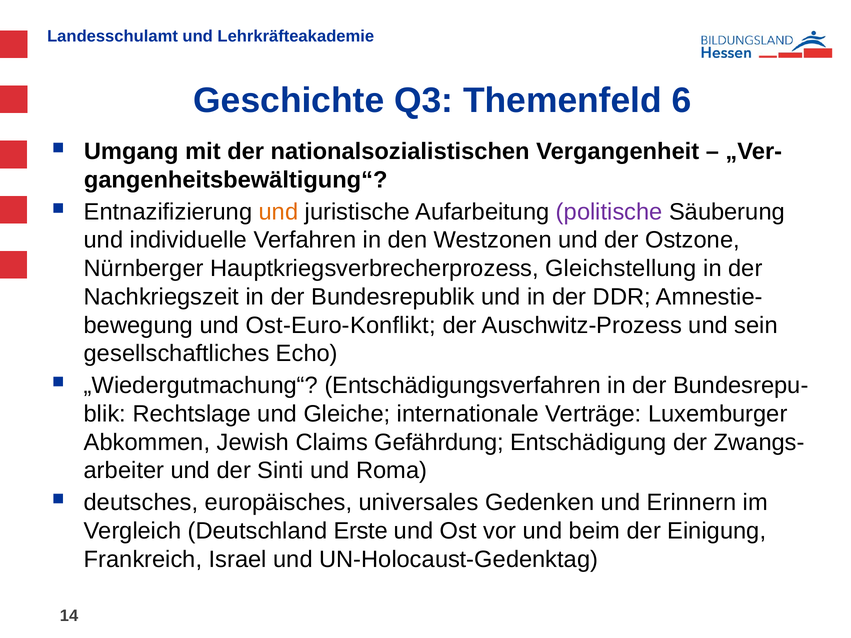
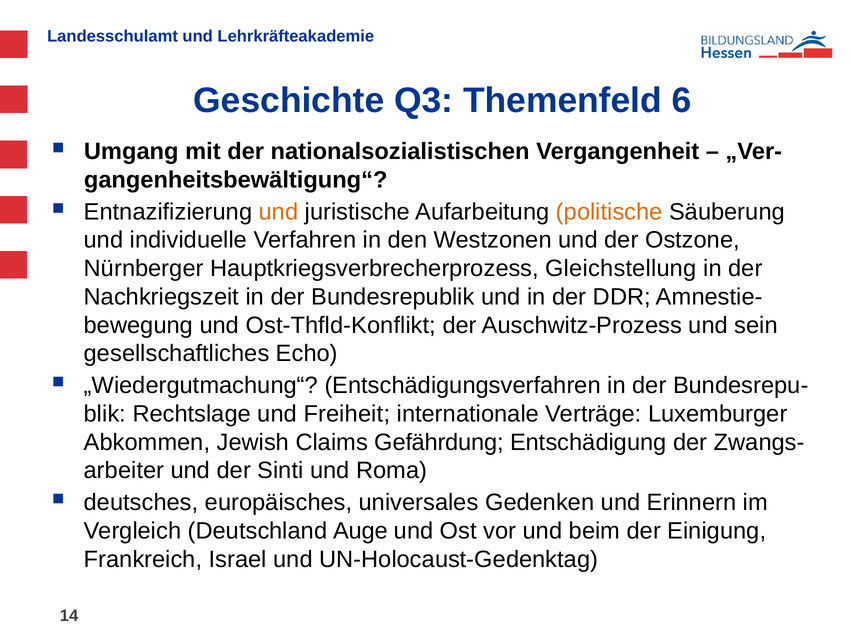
politische colour: purple -> orange (609, 212)
Ost-Euro-Konflikt: Ost-Euro-Konflikt -> Ost-Thfld-Konflikt (341, 325)
Gleiche: Gleiche -> Freiheit (347, 414)
Erste: Erste -> Auge (361, 531)
